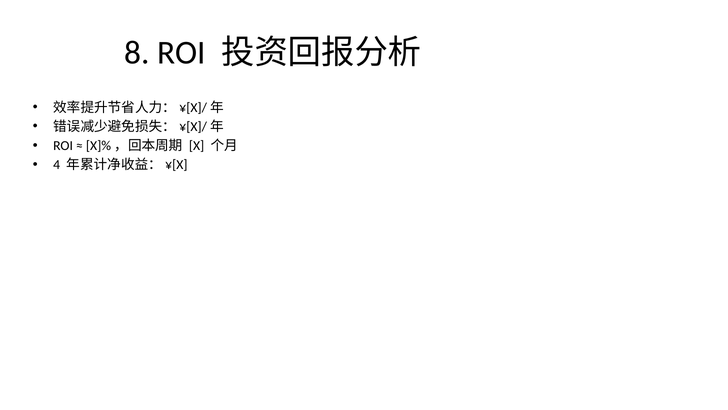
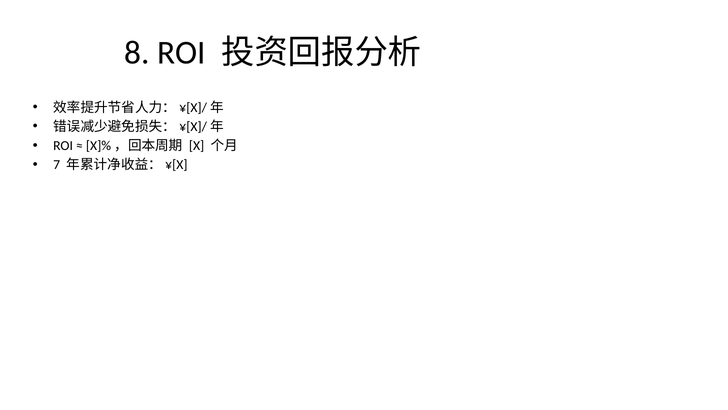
4: 4 -> 7 (57, 165)
